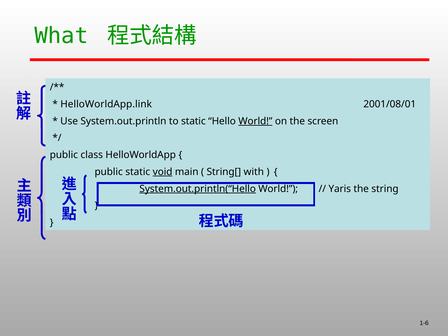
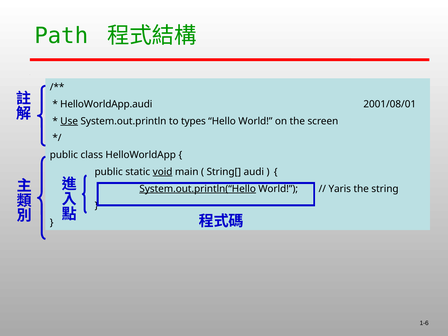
What: What -> Path (61, 36)
HelloWorldApp.link: HelloWorldApp.link -> HelloWorldApp.audi (106, 104)
Use underline: none -> present (69, 121)
to static: static -> types (193, 121)
World underline: present -> none (255, 121)
with: with -> audi (254, 172)
